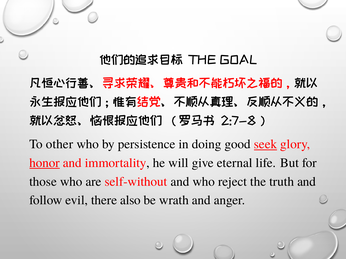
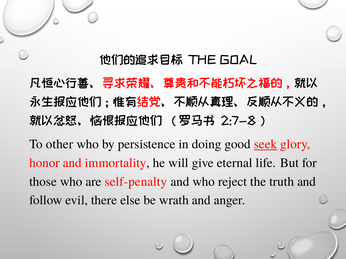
honor underline: present -> none (45, 163)
self-without: self-without -> self-penalty (136, 182)
also: also -> else (130, 201)
